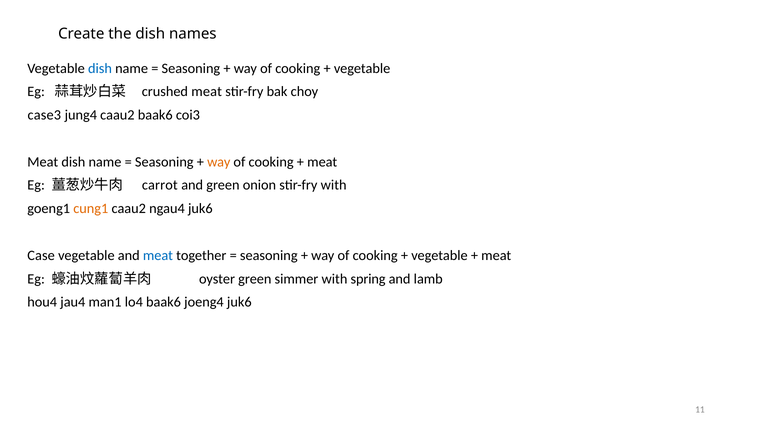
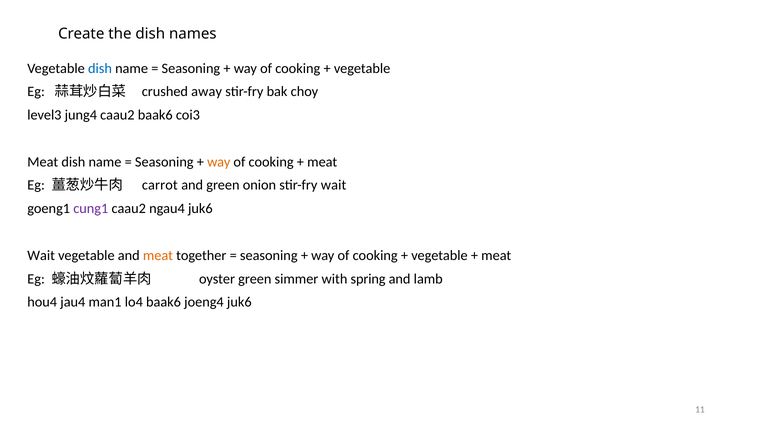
crushed meat: meat -> away (207, 92)
case3: case3 -> level3 (44, 115)
stir-fry with: with -> wait (334, 185)
cung1 colour: orange -> purple (91, 209)
Case: Case -> Wait (41, 256)
meat colour: blue -> orange (158, 256)
